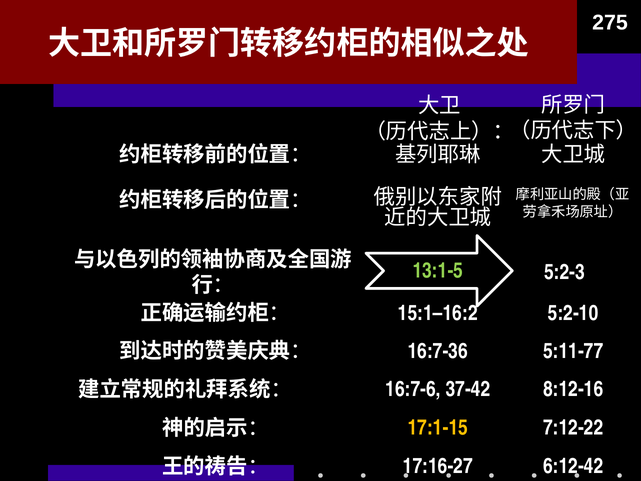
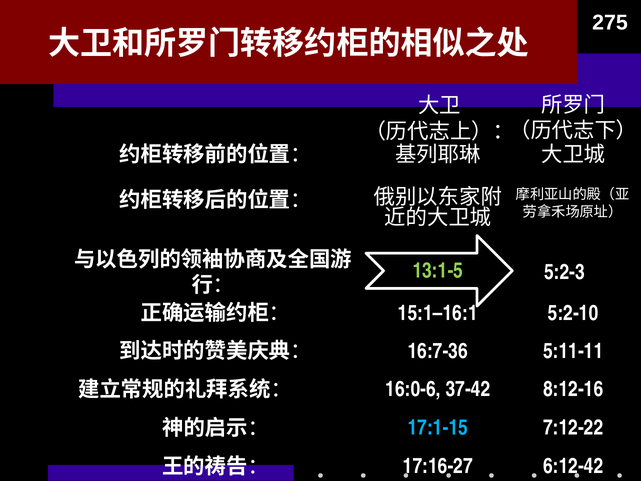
15:1–16:2: 15:1–16:2 -> 15:1–16:1 (438, 313)
5:11-77: 5:11-77 -> 5:11-11 (573, 351)
16:7-6: 16:7-6 -> 16:0-6 (413, 389)
17:1-15 colour: yellow -> light blue (438, 428)
